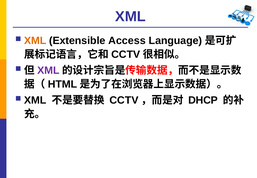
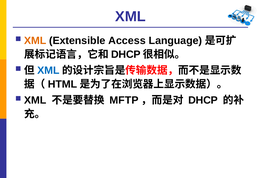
CCTV: CCTV -> DHCP (126, 54)
XML colour: purple -> blue (48, 70)
CCTV: CCTV -> MFTP (124, 100)
